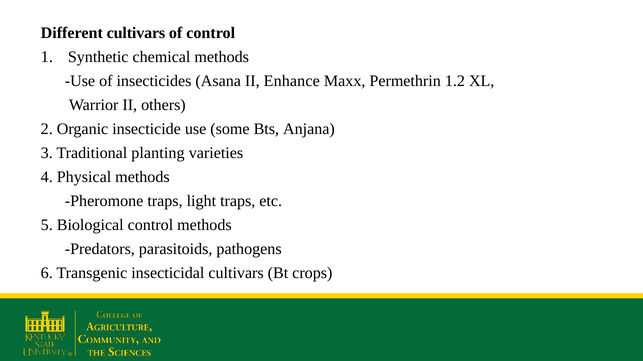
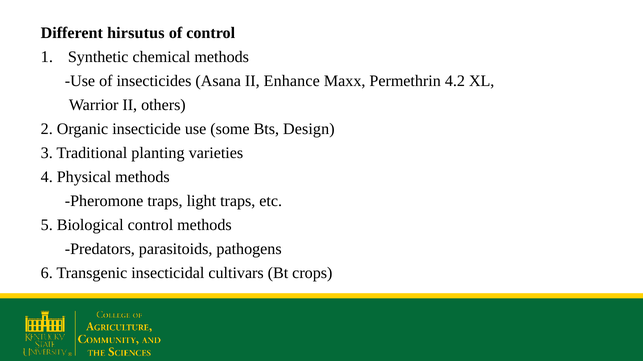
Different cultivars: cultivars -> hirsutus (136, 33)
1.2: 1.2 -> 4.2 (455, 81)
Anjana: Anjana -> Design (309, 129)
